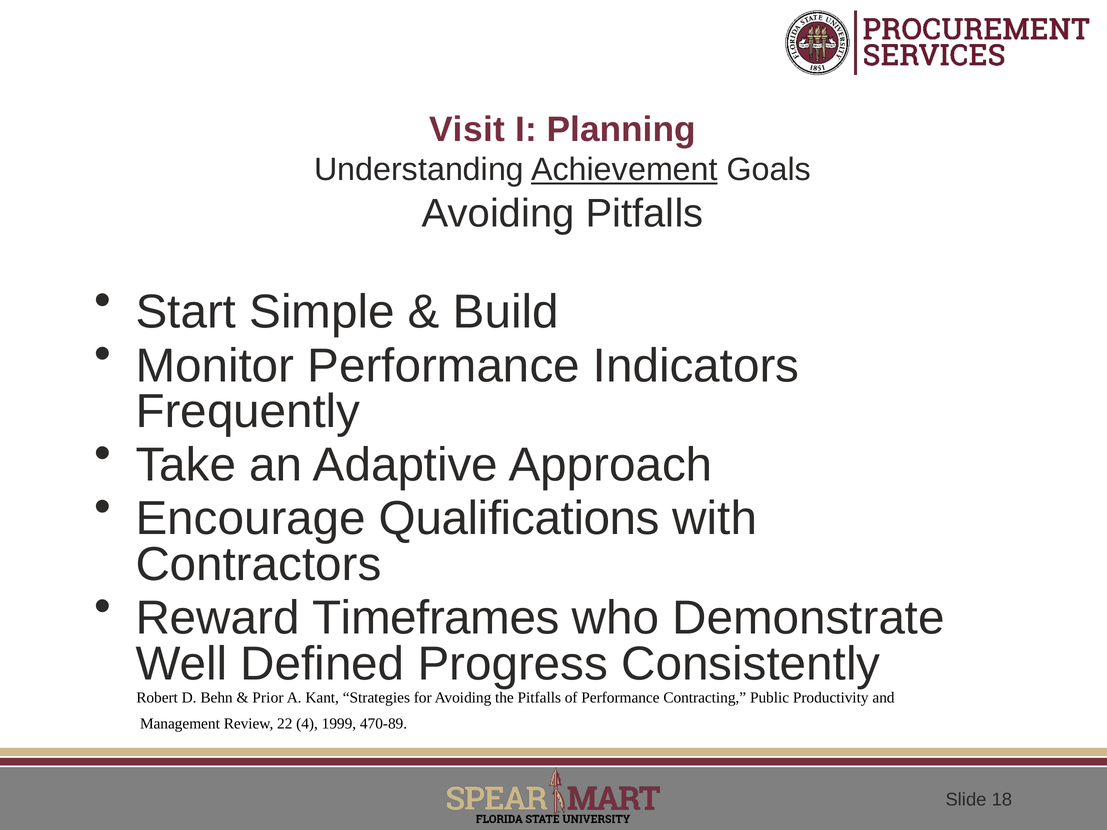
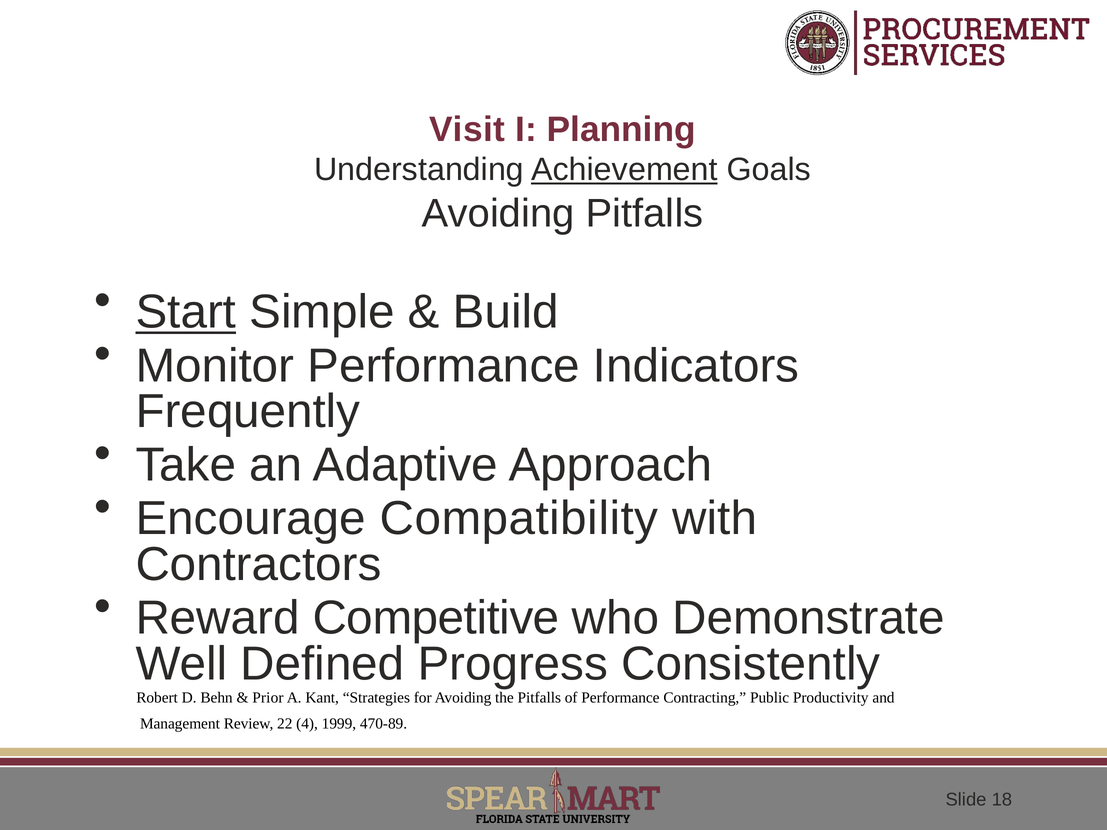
Start underline: none -> present (186, 312)
Qualifications: Qualifications -> Compatibility (519, 519)
Timeframes: Timeframes -> Competitive (436, 618)
